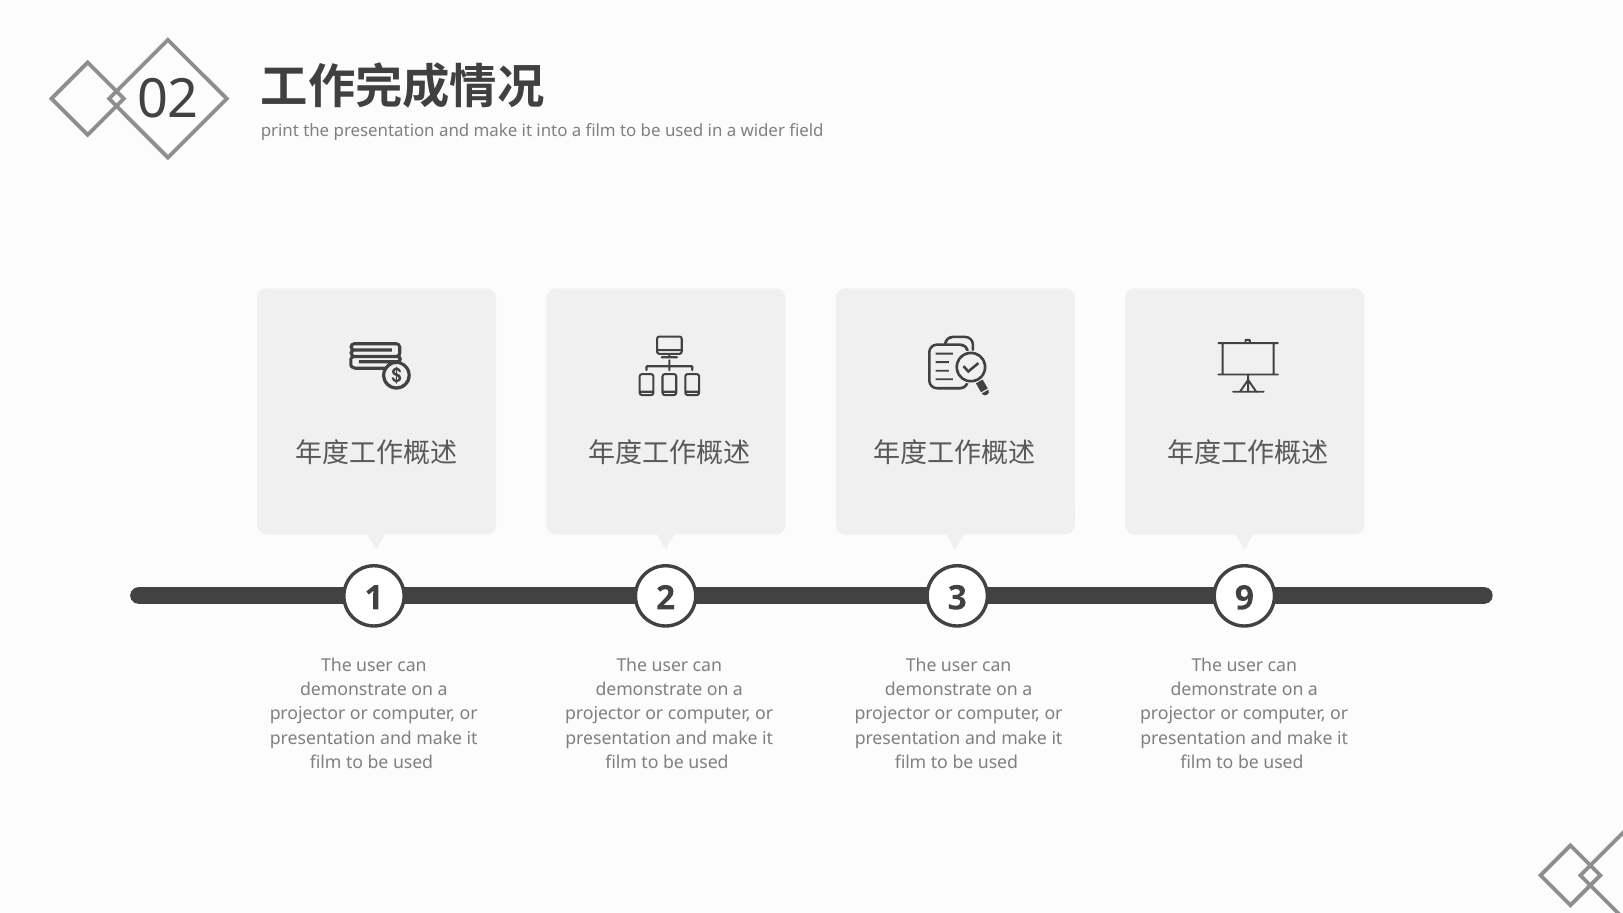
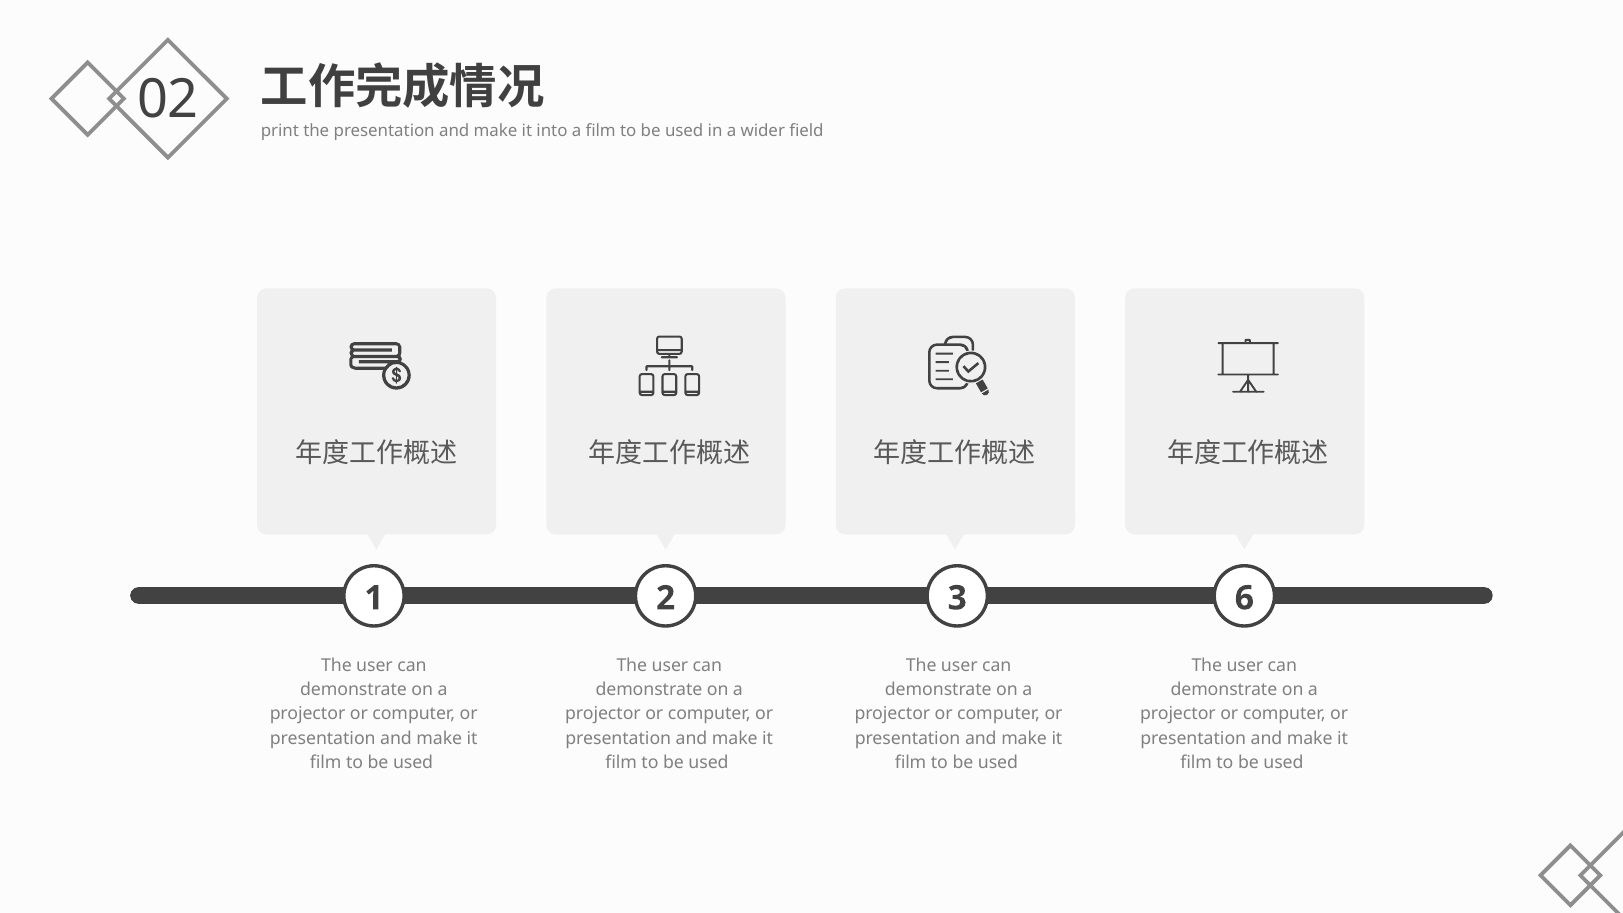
9: 9 -> 6 (1244, 598)
